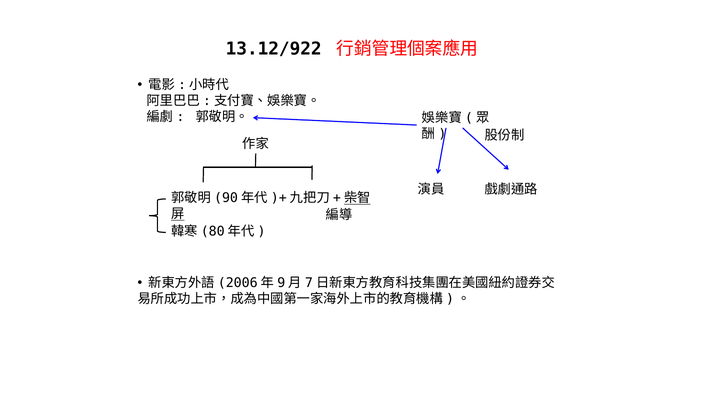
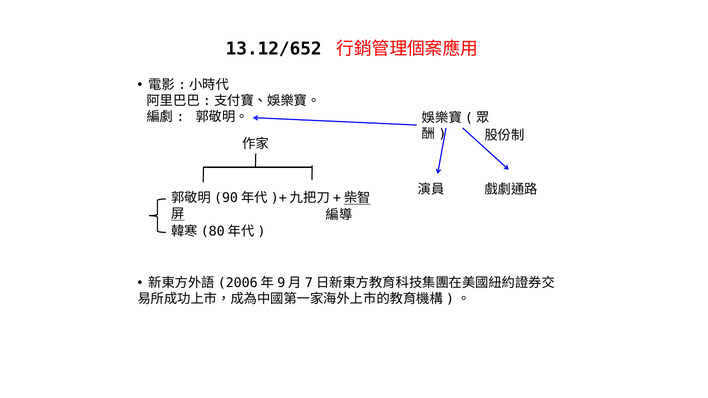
13.12/922: 13.12/922 -> 13.12/652 (274, 49)
